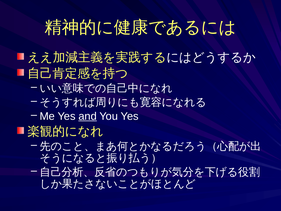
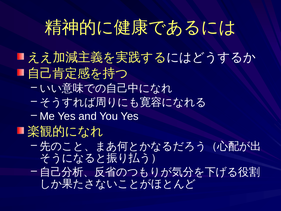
and underline: present -> none (88, 116)
